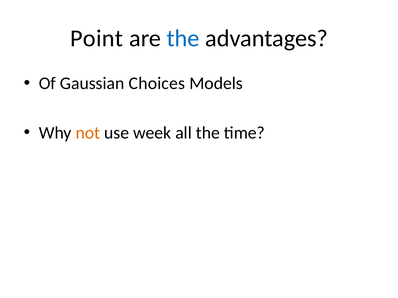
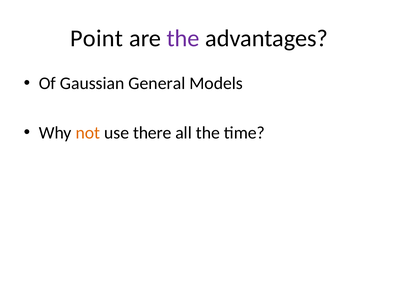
the colour: blue -> purple (183, 39)
Choices: Choices -> General (157, 83)
week: week -> there (152, 133)
